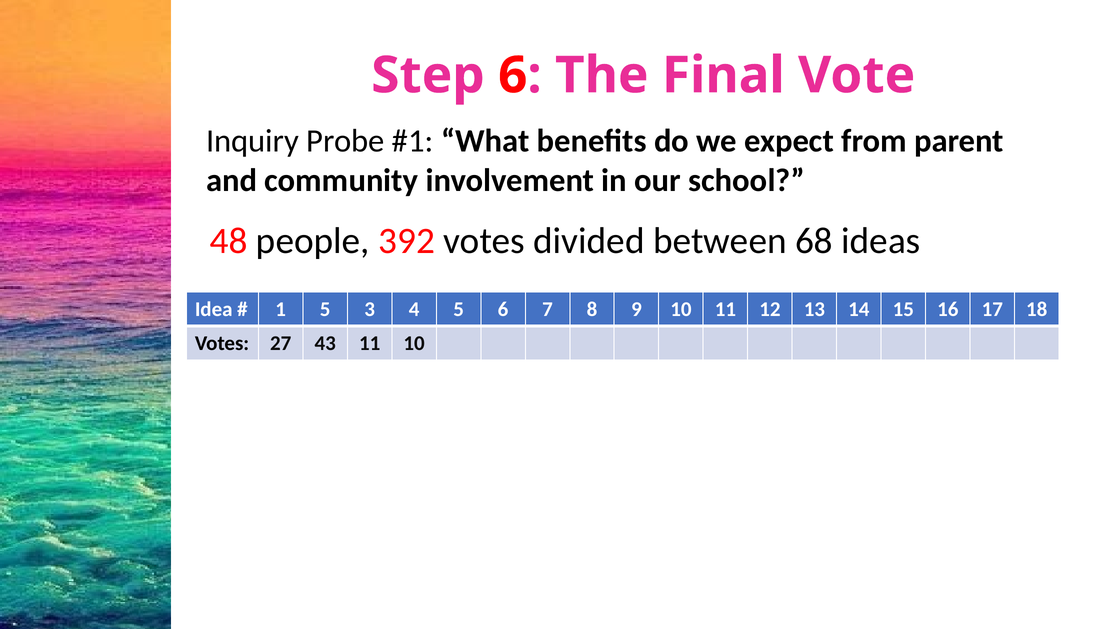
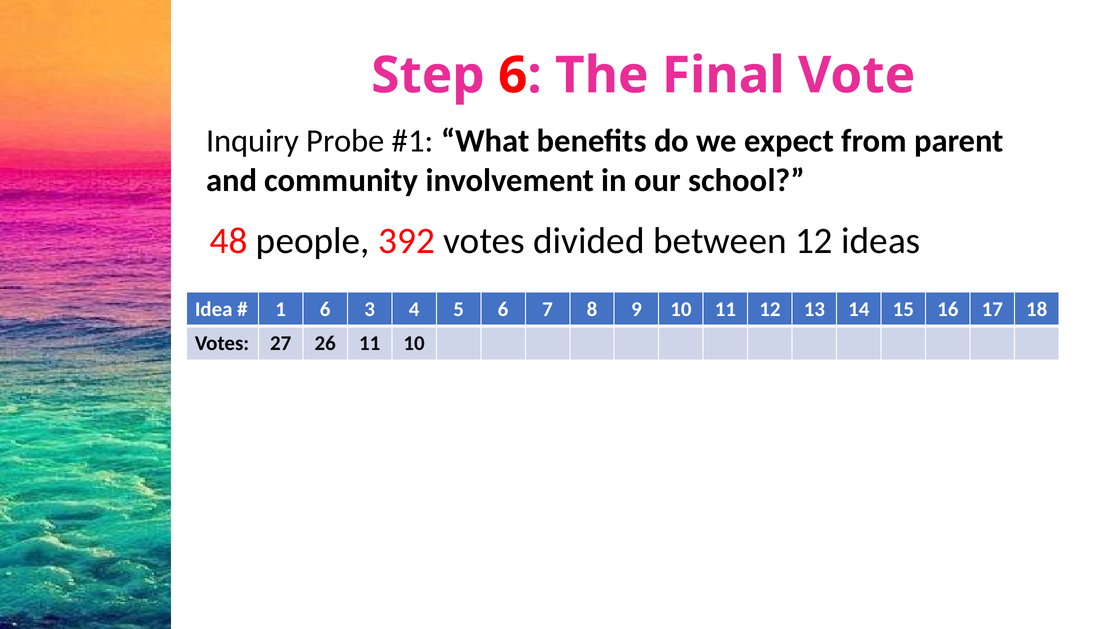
between 68: 68 -> 12 (814, 241)
1 5: 5 -> 6 (325, 309)
43: 43 -> 26 (325, 343)
